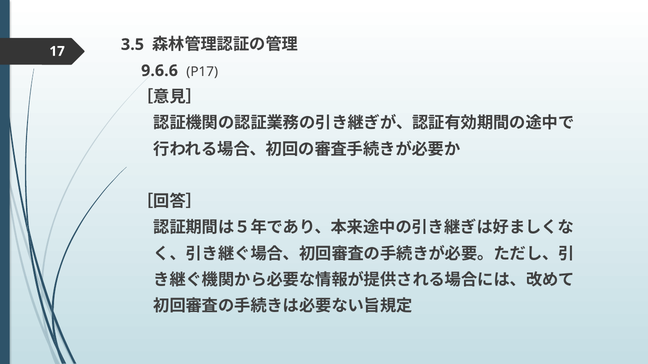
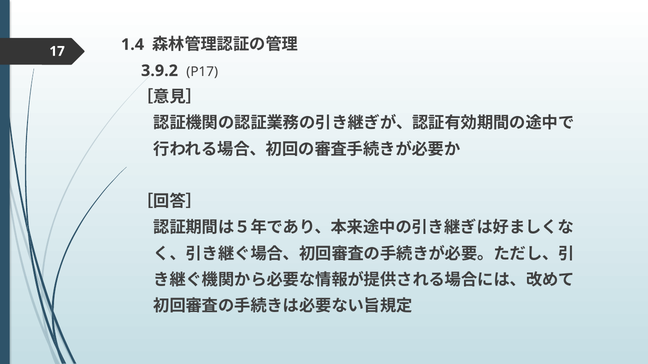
3.5: 3.5 -> 1.4 (133, 45)
9.6.6: 9.6.6 -> 3.9.2 (160, 71)
